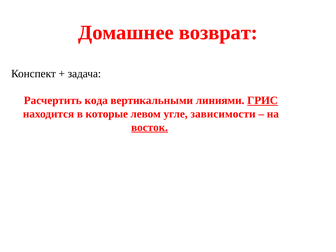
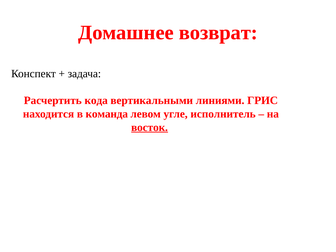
ГРИС underline: present -> none (263, 100)
которые: которые -> команда (107, 114)
зависимости: зависимости -> исполнитель (223, 114)
